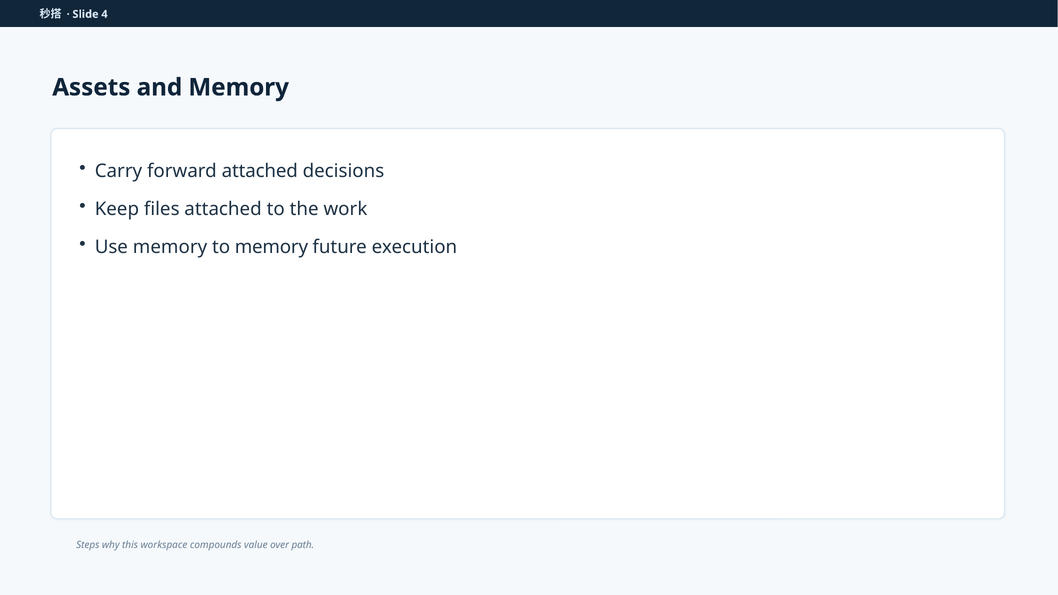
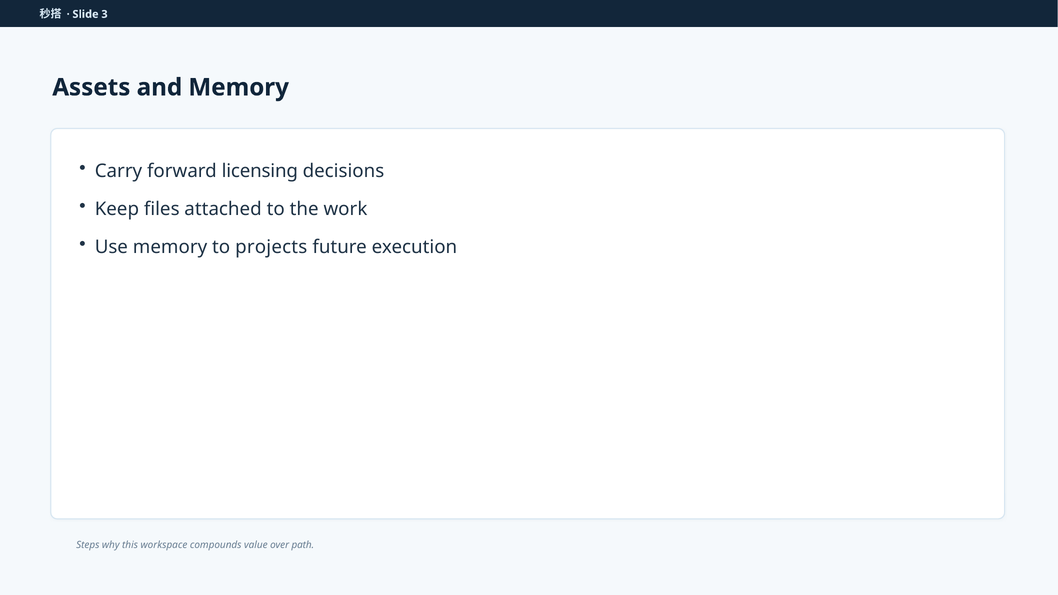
4: 4 -> 3 (104, 14)
forward attached: attached -> licensing (260, 171)
to memory: memory -> projects (271, 247)
